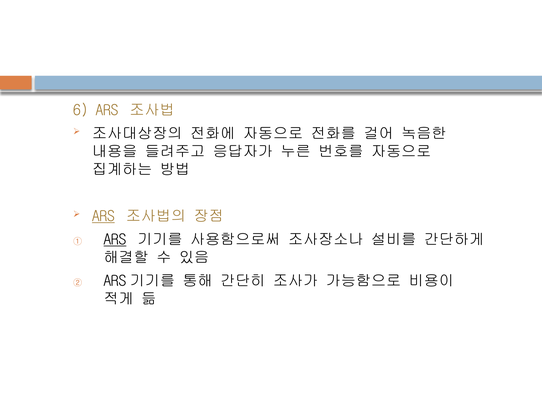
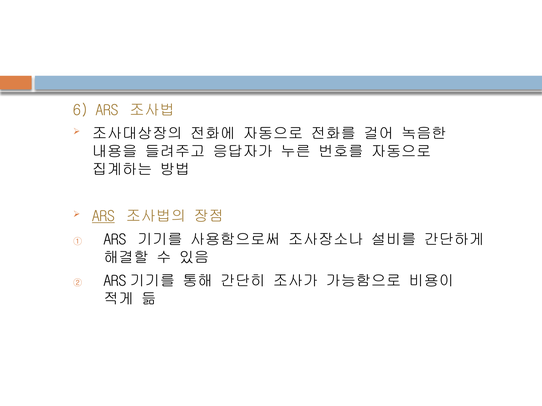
ARS underline: present -> none (115, 240)
